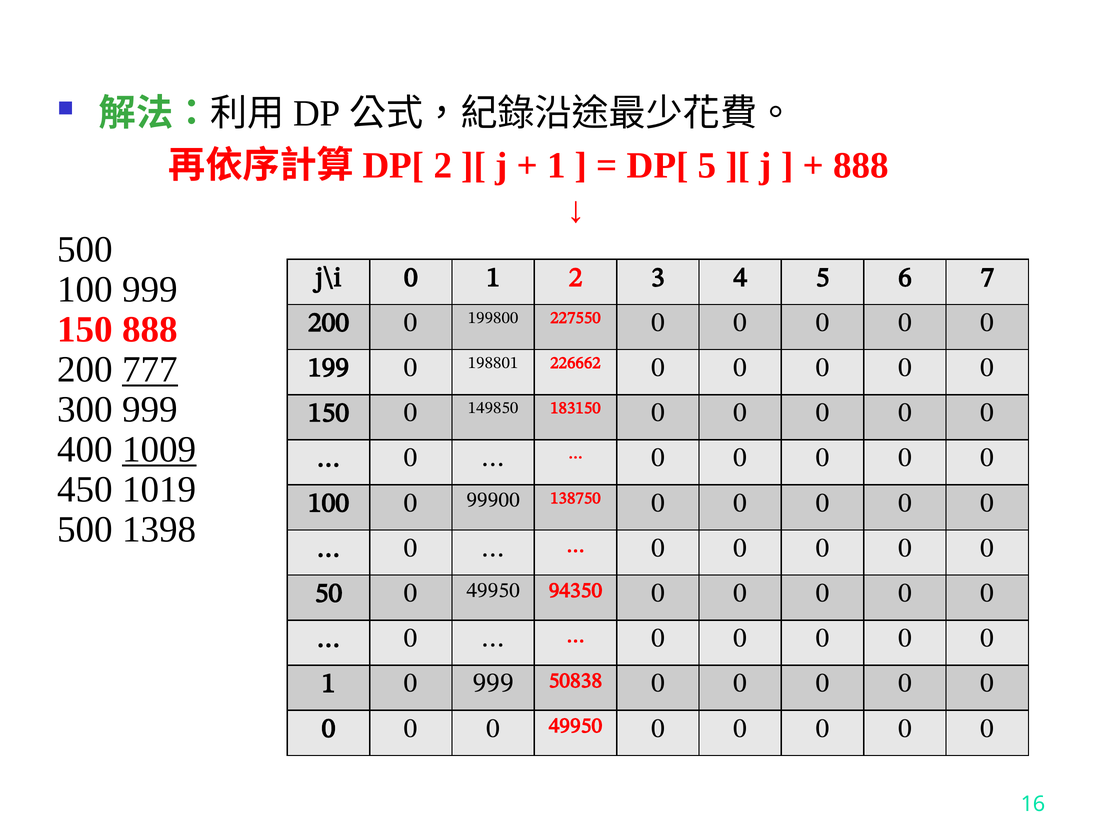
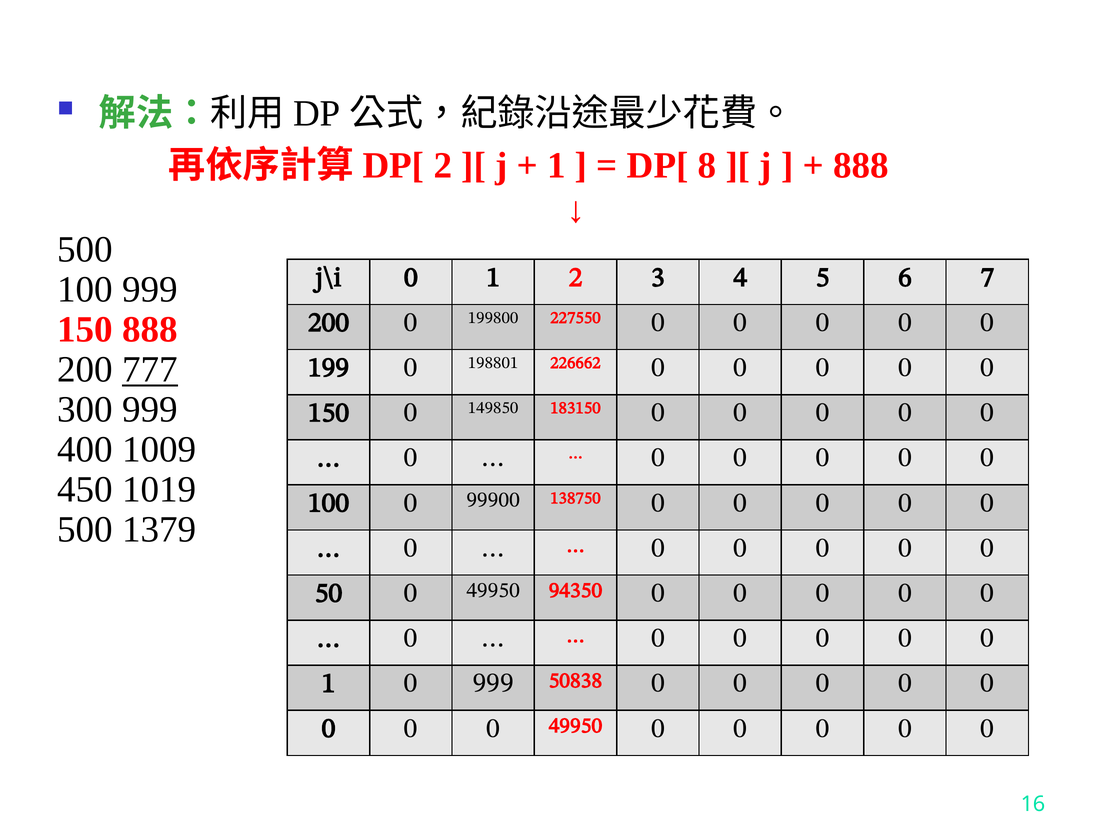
DP[ 5: 5 -> 8 (707, 166)
1009 underline: present -> none (159, 450)
1398: 1398 -> 1379 (159, 530)
